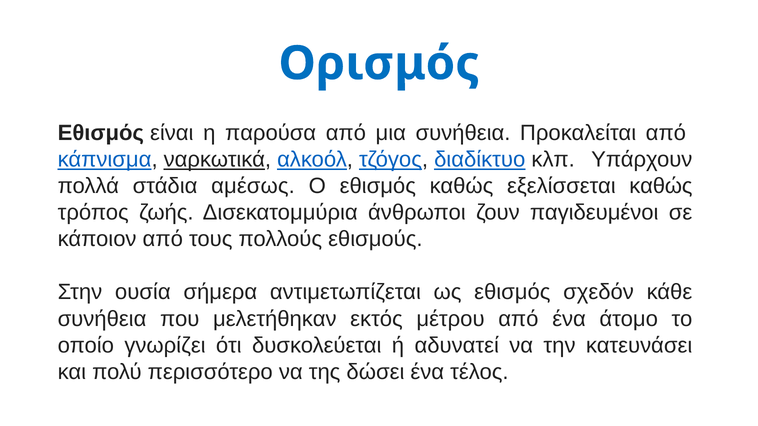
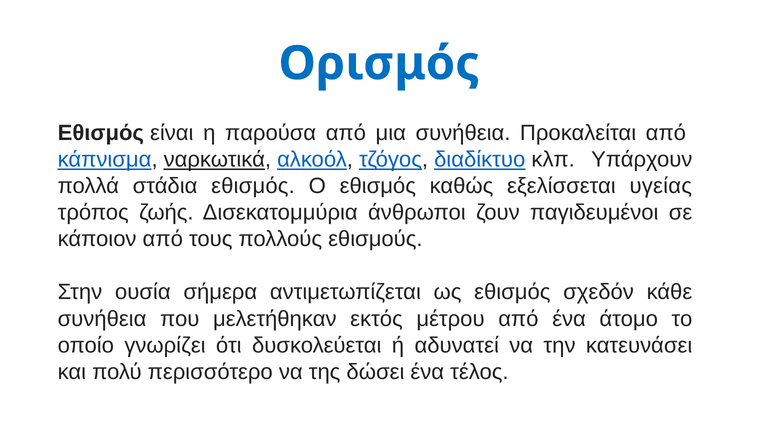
στάδια αμέσως: αμέσως -> εθισμός (253, 186)
εξελίσσεται καθώς: καθώς -> υγείας (661, 186)
